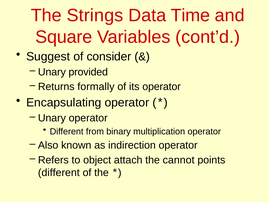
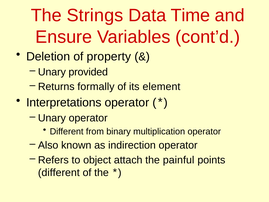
Square: Square -> Ensure (64, 37)
Suggest: Suggest -> Deletion (48, 56)
consider: consider -> property (109, 56)
its operator: operator -> element (161, 87)
Encapsulating: Encapsulating -> Interpretations (64, 102)
cannot: cannot -> painful (179, 160)
